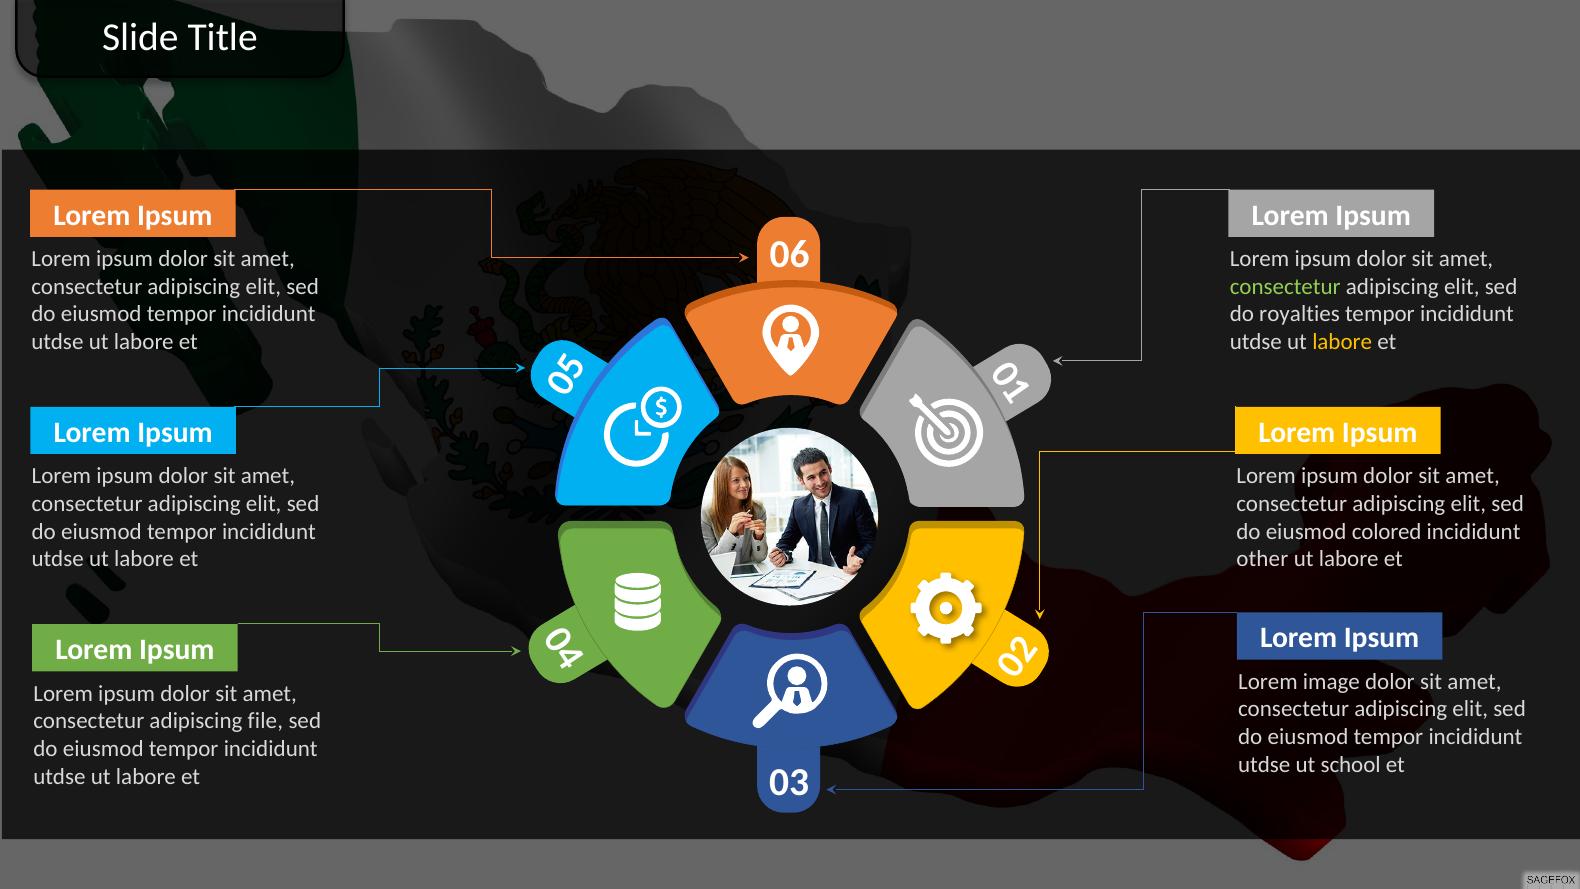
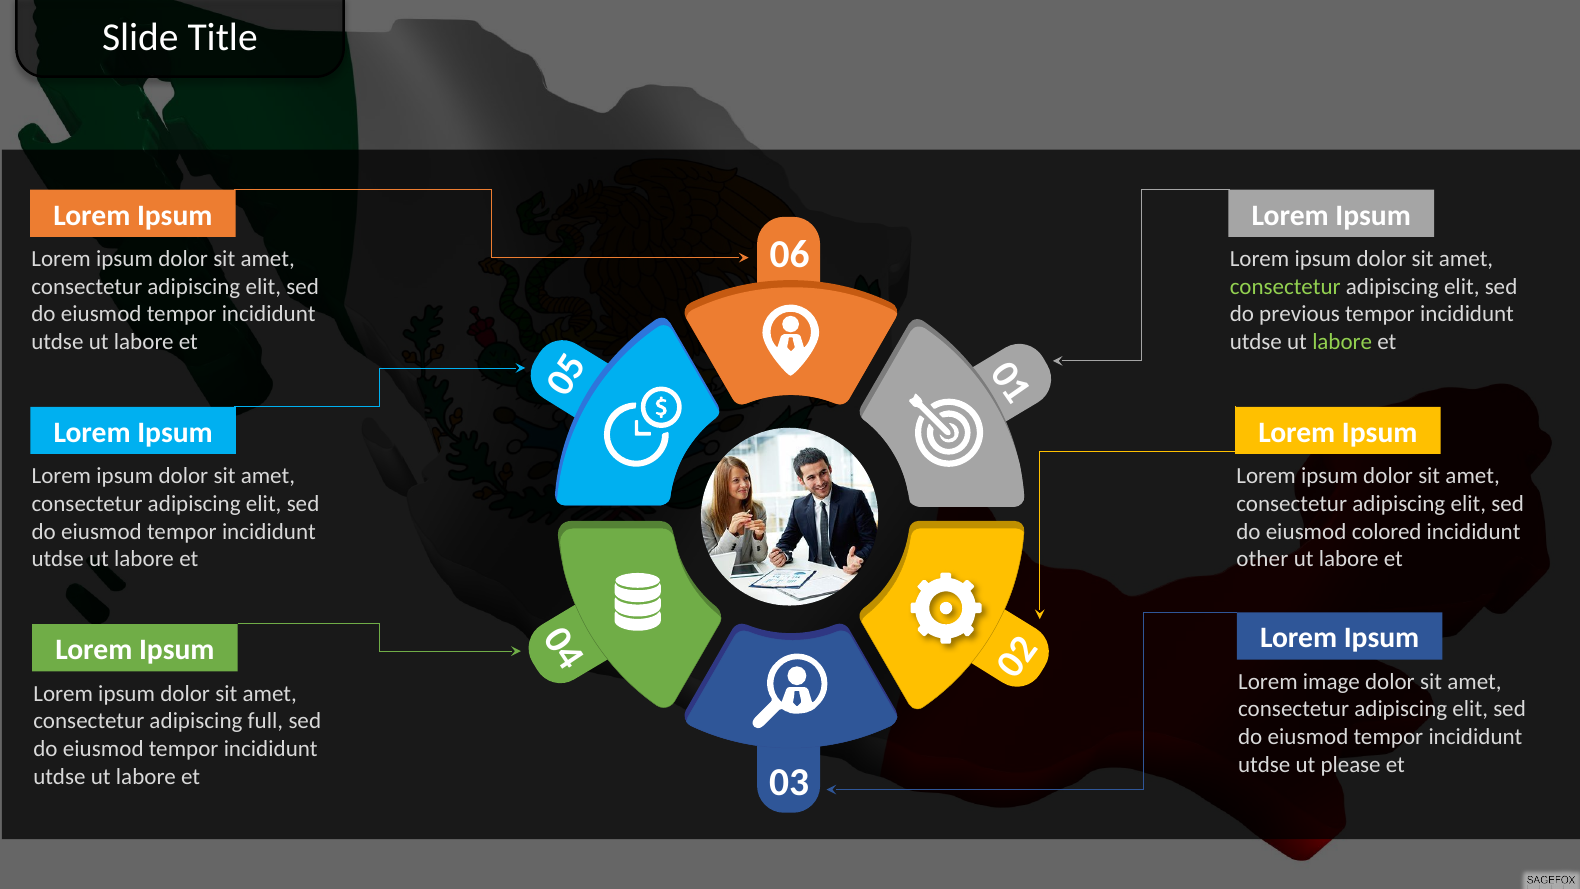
royalties: royalties -> previous (1300, 314)
labore colour: yellow -> light green (1342, 342)
file: file -> full (265, 721)
school: school -> please (1351, 765)
